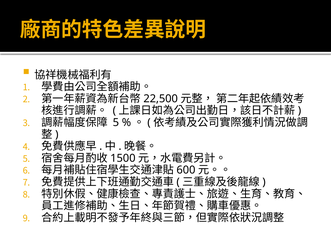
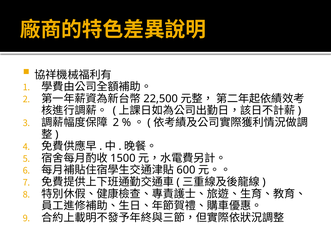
5: 5 -> 2 (116, 123)
